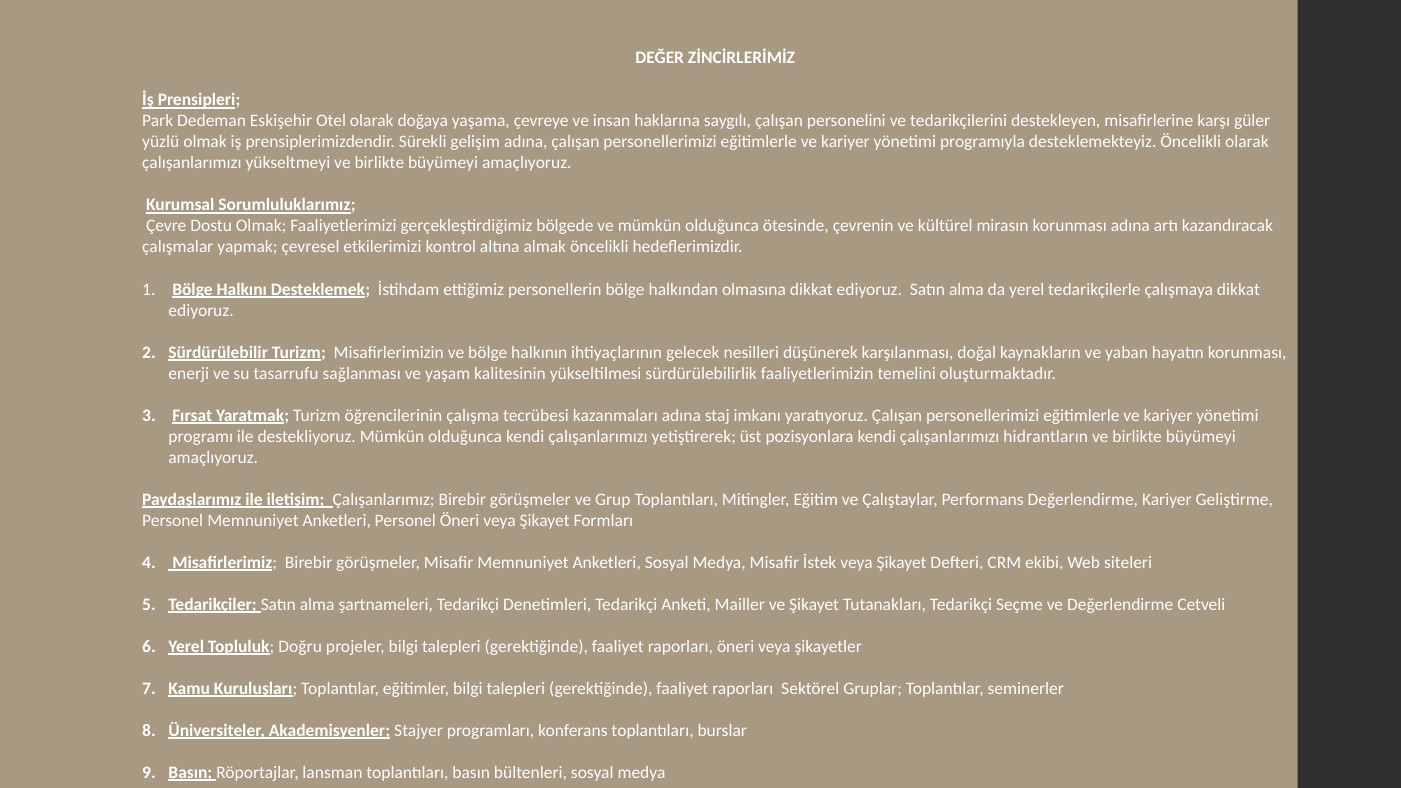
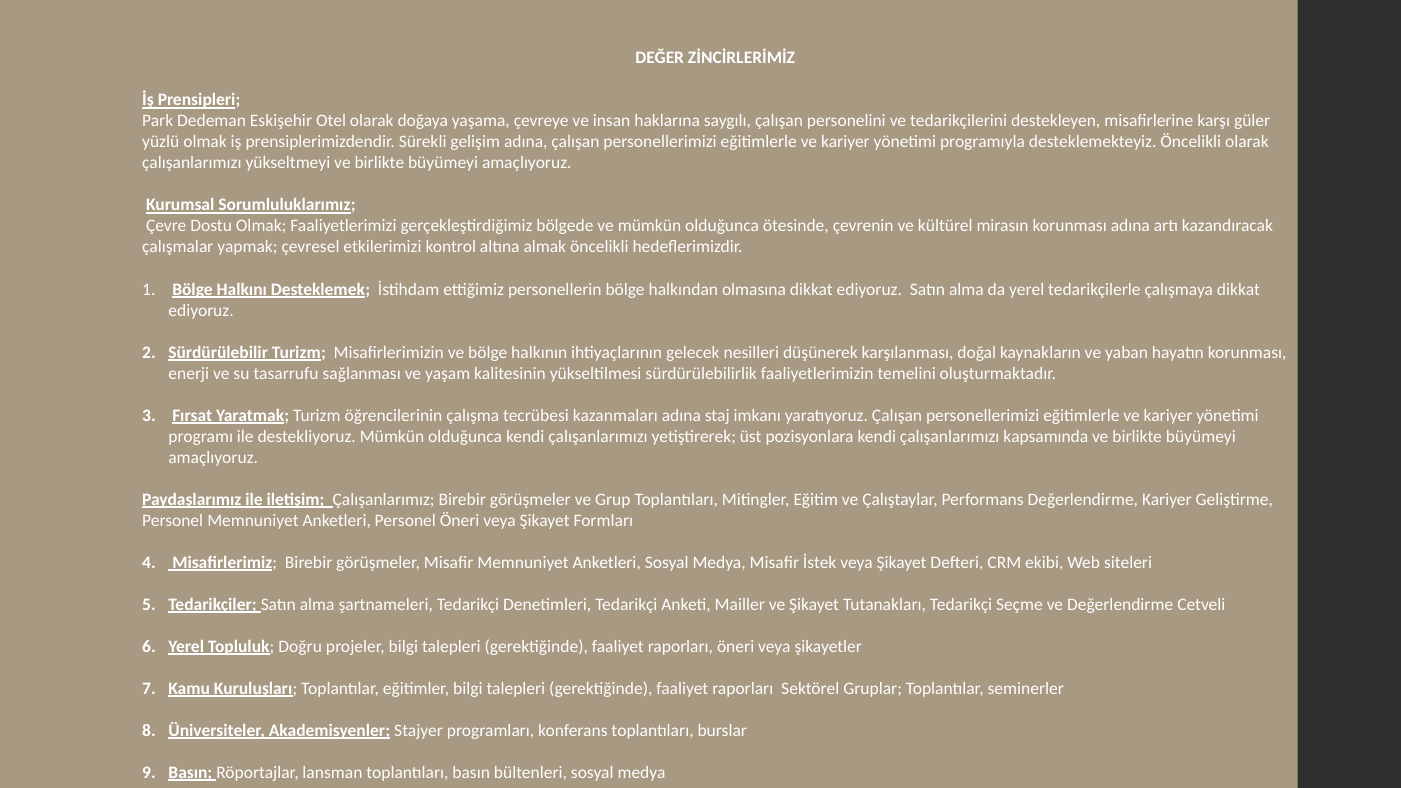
hidrantların: hidrantların -> kapsamında (1046, 436)
